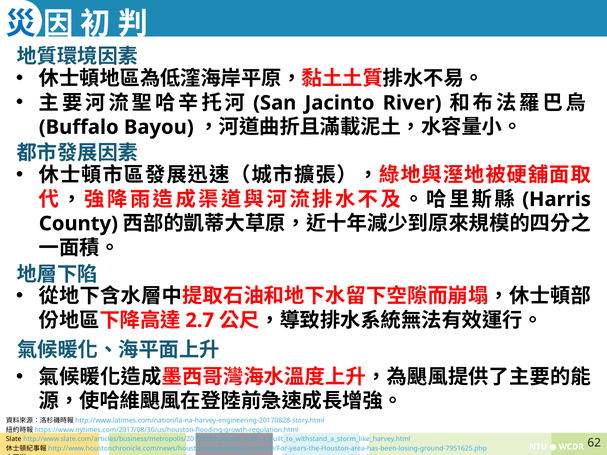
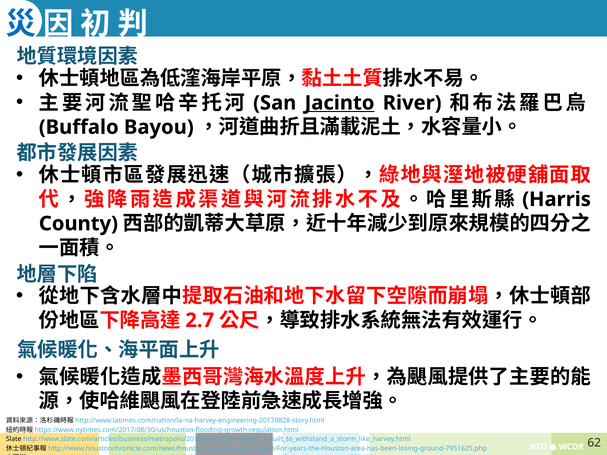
Jacinto underline: none -> present (340, 103)
